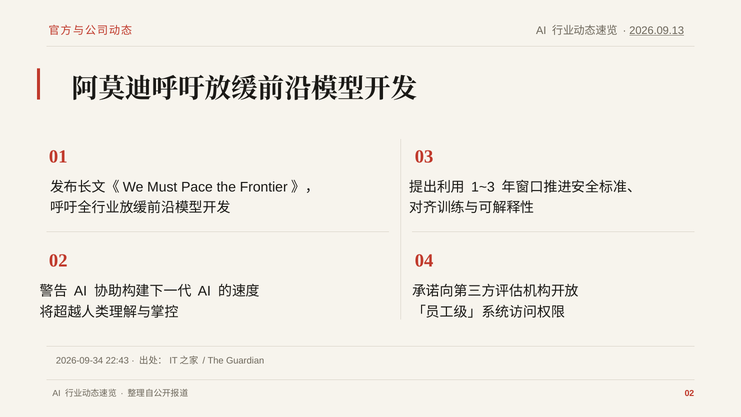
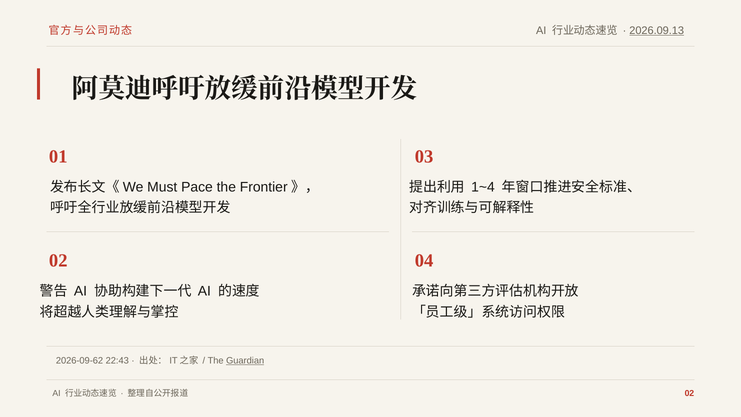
1~3: 1~3 -> 1~4 (483, 187)
2026-09-34: 2026-09-34 -> 2026-09-62 (79, 361)
Guardian underline: none -> present (245, 361)
